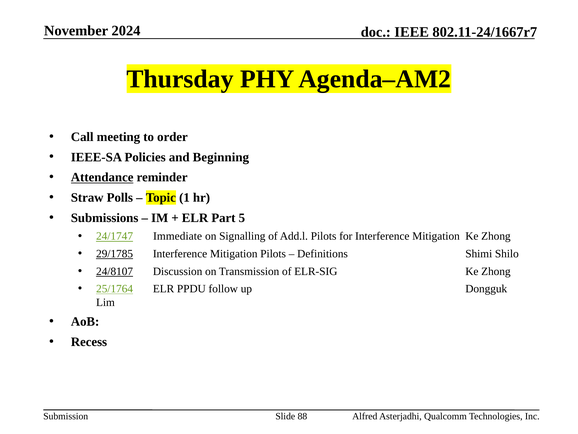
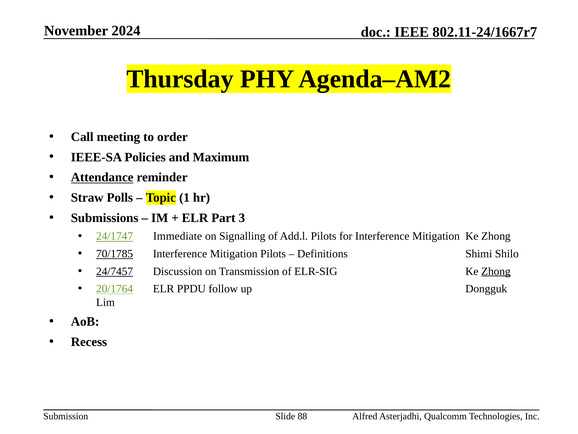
Beginning: Beginning -> Maximum (221, 157)
5: 5 -> 3 (242, 218)
29/1785: 29/1785 -> 70/1785 (115, 254)
24/8107: 24/8107 -> 24/7457 (115, 271)
Zhong underline: none -> present (496, 271)
25/1764: 25/1764 -> 20/1764 (115, 288)
